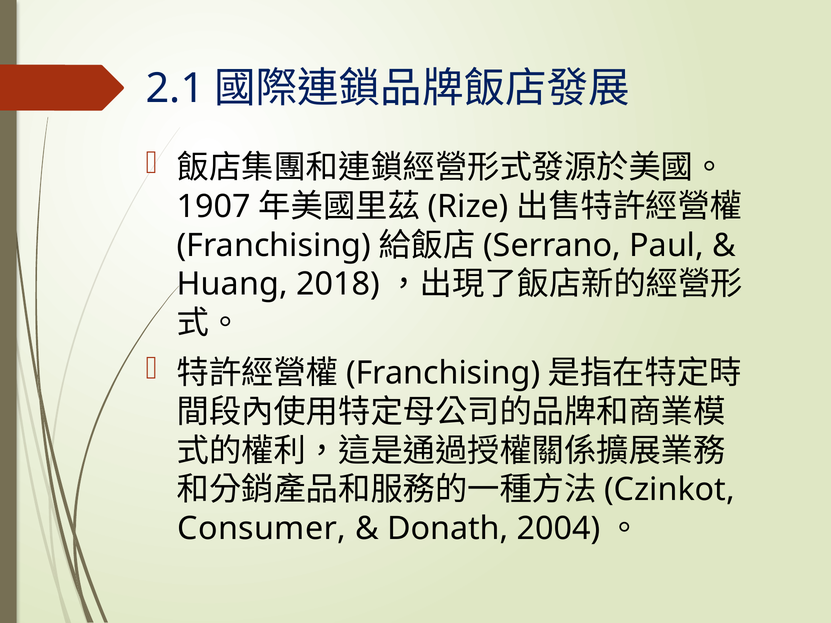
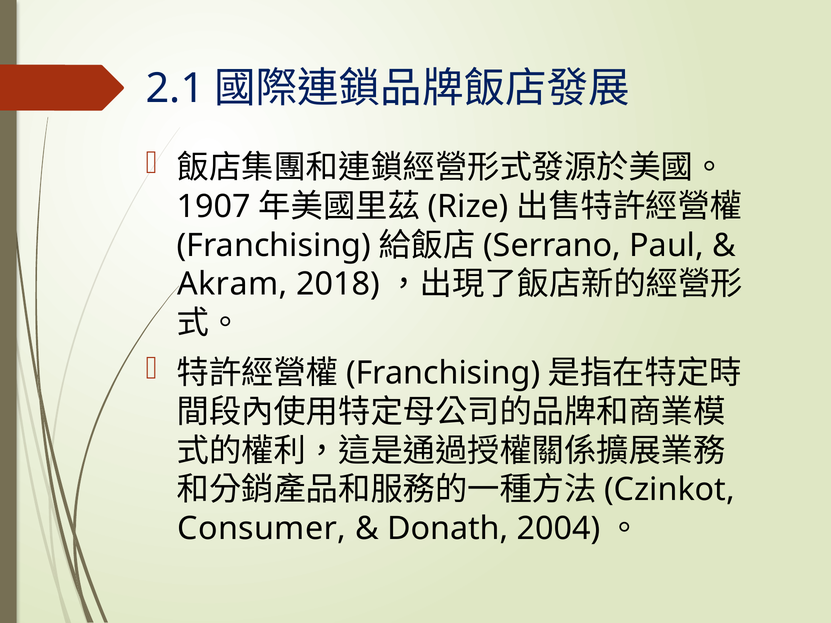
Huang: Huang -> Akram (232, 284)
